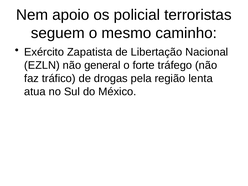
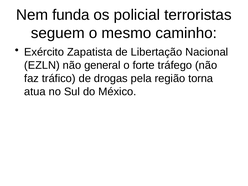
apoio: apoio -> funda (71, 15)
lenta: lenta -> torna (201, 78)
